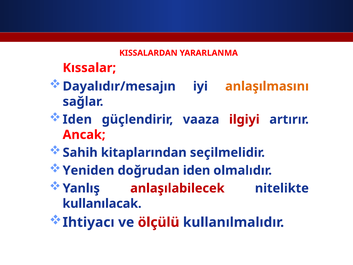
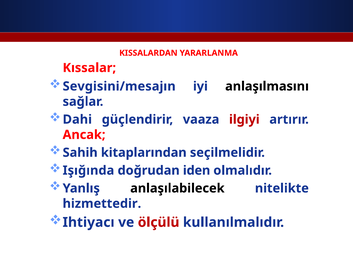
Dayalıdır/mesajın: Dayalıdır/mesajın -> Sevgisini/mesajın (119, 86)
anlaşılmasını colour: orange -> black (267, 86)
Iden: Iden -> Dahi (77, 119)
Yeniden: Yeniden -> Işığında (88, 170)
anlaşılabilecek colour: red -> black (177, 188)
kullanılacak: kullanılacak -> hizmettedir (102, 203)
